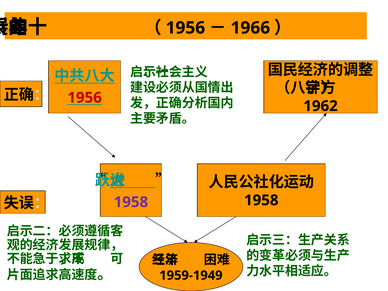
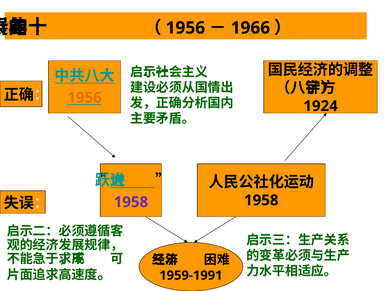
1956 colour: red -> orange (85, 98)
1962: 1962 -> 1924 (321, 106)
1959-1949: 1959-1949 -> 1959-1991 (191, 275)
